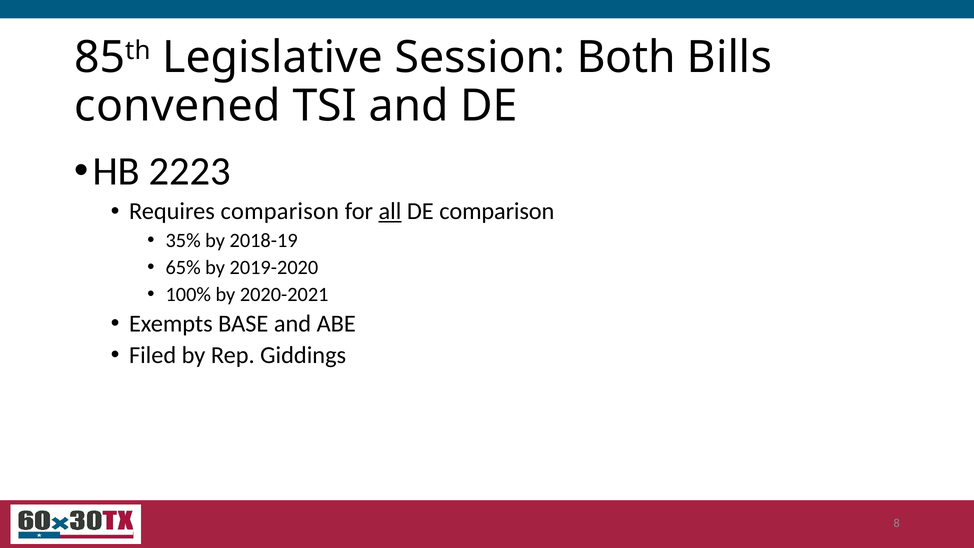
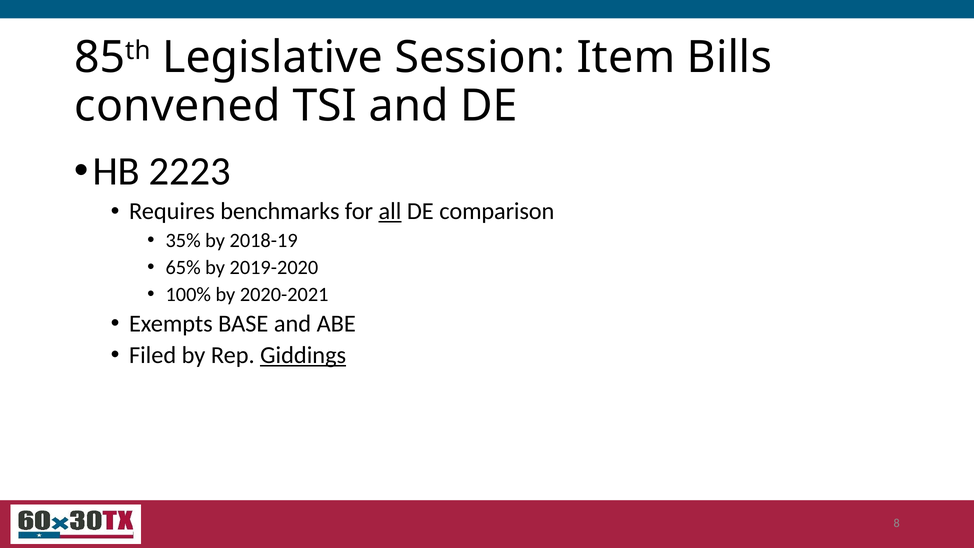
Both: Both -> Item (626, 58)
Requires comparison: comparison -> benchmarks (280, 211)
Giddings underline: none -> present (303, 355)
